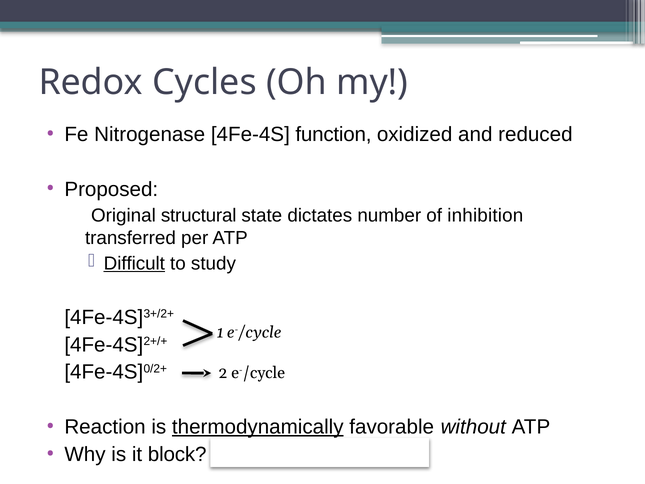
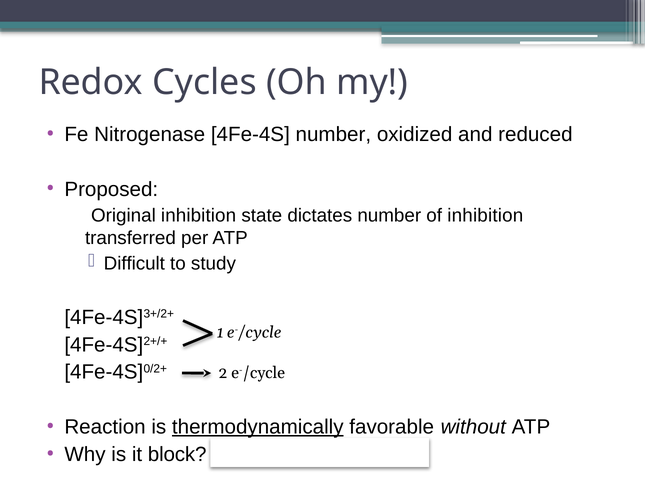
4Fe-4S function: function -> number (333, 134)
structural: structural -> inhibition (199, 215)
Difficult underline: present -> none (134, 263)
